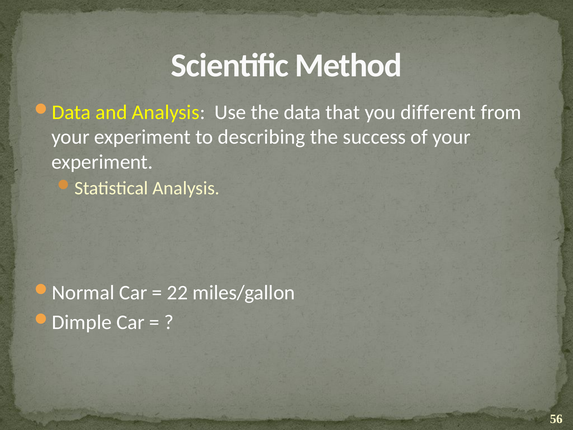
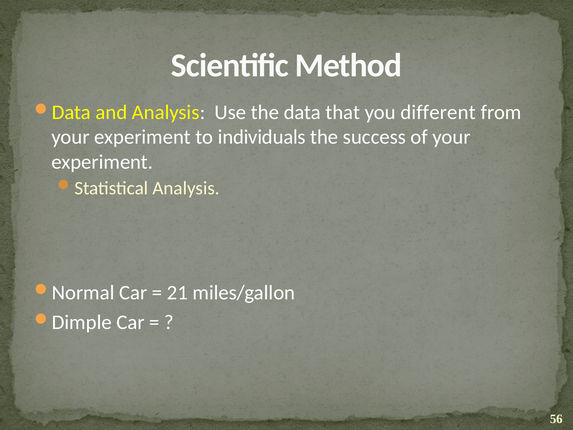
describing: describing -> individuals (262, 137)
22: 22 -> 21 (177, 293)
